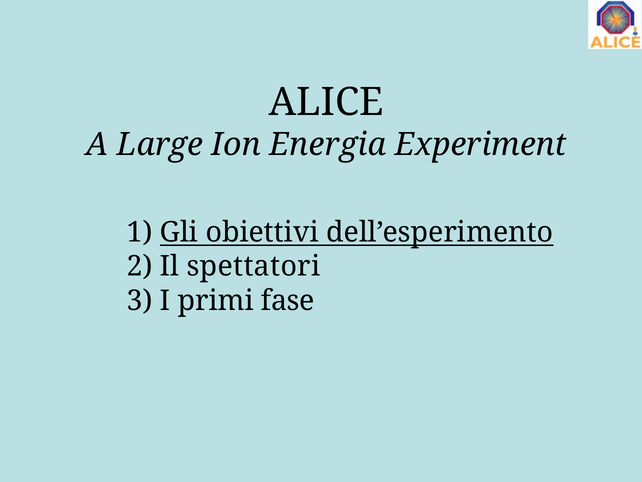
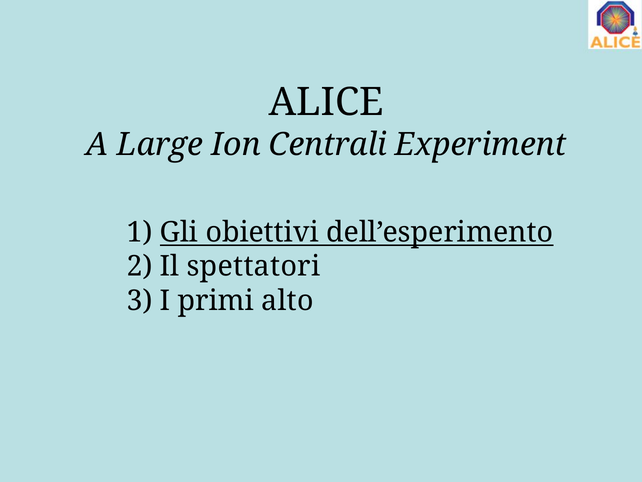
Energia: Energia -> Centrali (328, 145)
fase: fase -> alto (287, 301)
